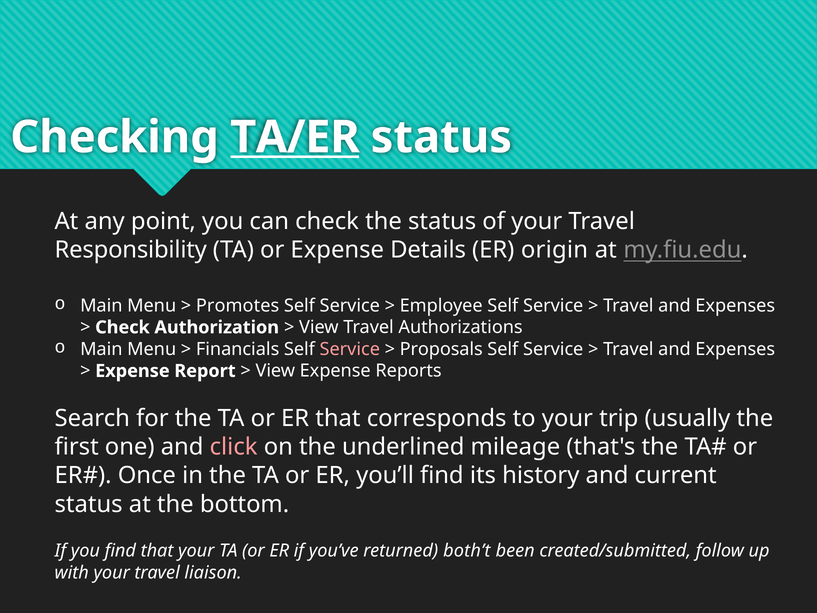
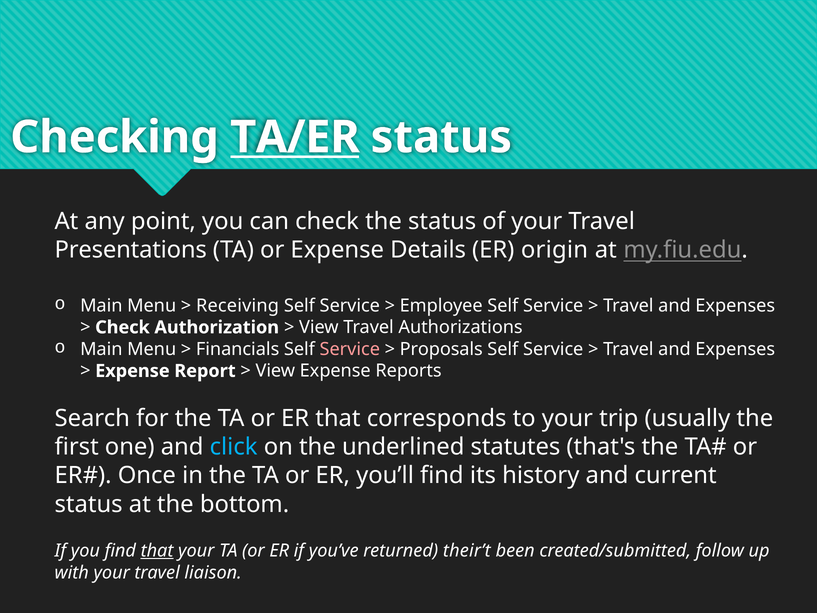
Responsibility: Responsibility -> Presentations (131, 250)
Promotes: Promotes -> Receiving (238, 305)
click colour: pink -> light blue (234, 447)
mileage: mileage -> statutes (515, 447)
that underline: none -> present (157, 551)
both’t: both’t -> their’t (467, 551)
